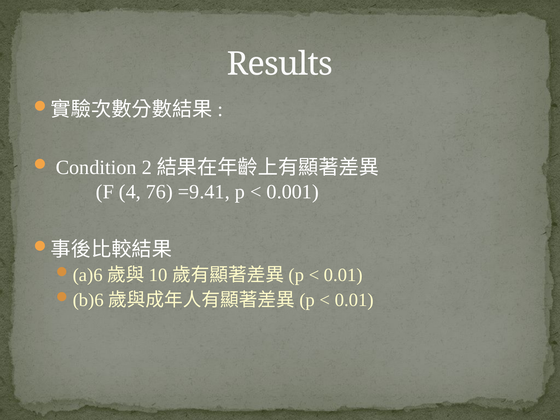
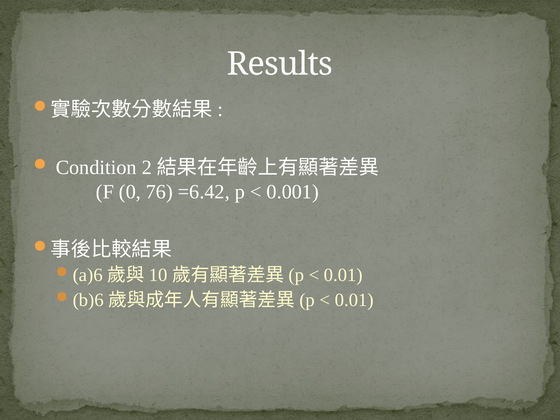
4: 4 -> 0 (130, 192)
=9.41: =9.41 -> =6.42 (204, 192)
